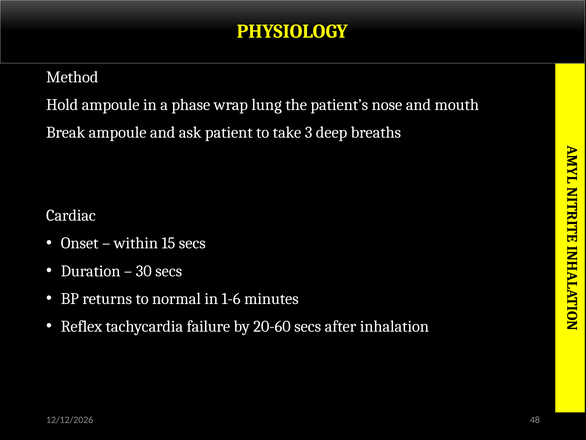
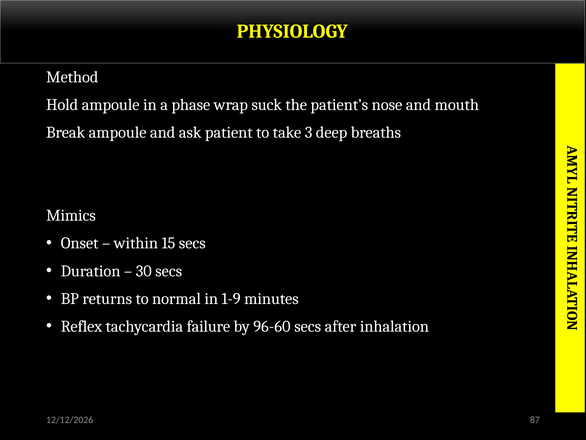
lung: lung -> suck (267, 105)
Cardiac: Cardiac -> Mimics (71, 215)
1-6: 1-6 -> 1-9 (231, 298)
20-60: 20-60 -> 96-60 (272, 326)
48: 48 -> 87 (535, 420)
